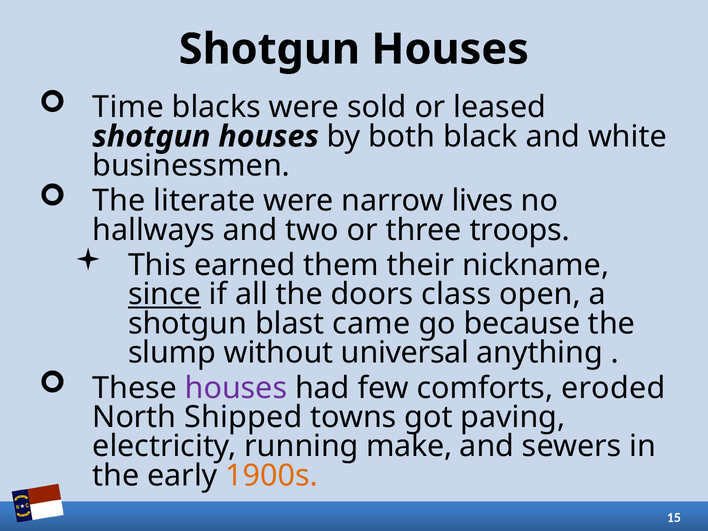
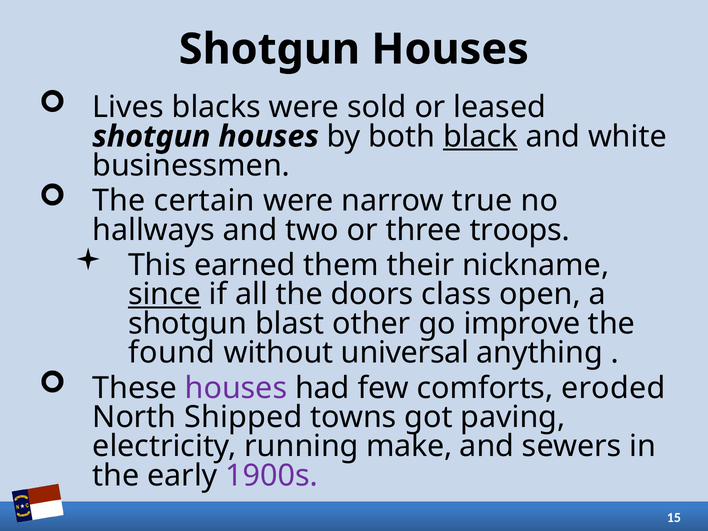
Time: Time -> Lives (128, 107)
black underline: none -> present (480, 137)
literate: literate -> certain (204, 201)
lives: lives -> true (482, 201)
came: came -> other (371, 324)
because: because -> improve (522, 324)
slump: slump -> found (172, 353)
1900s colour: orange -> purple (272, 476)
